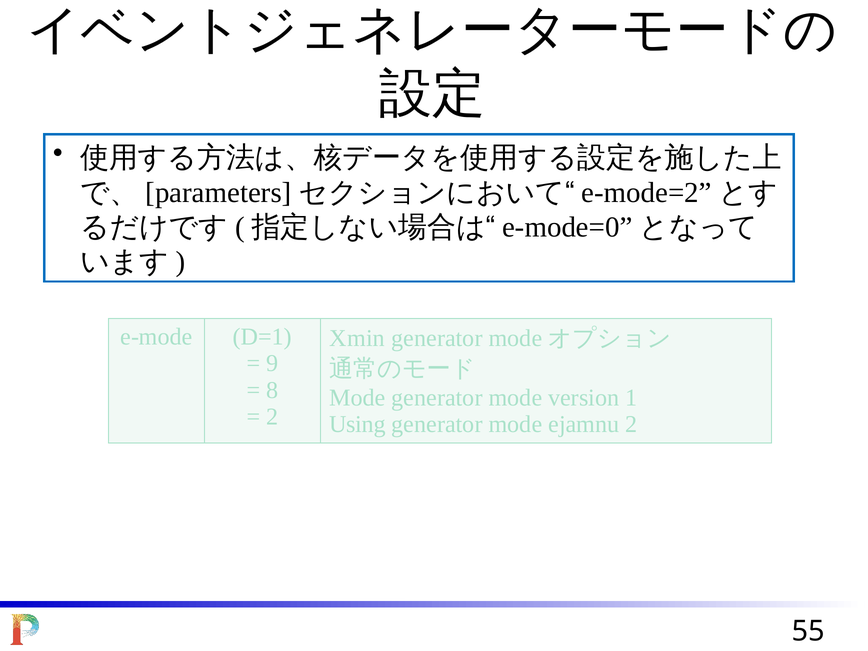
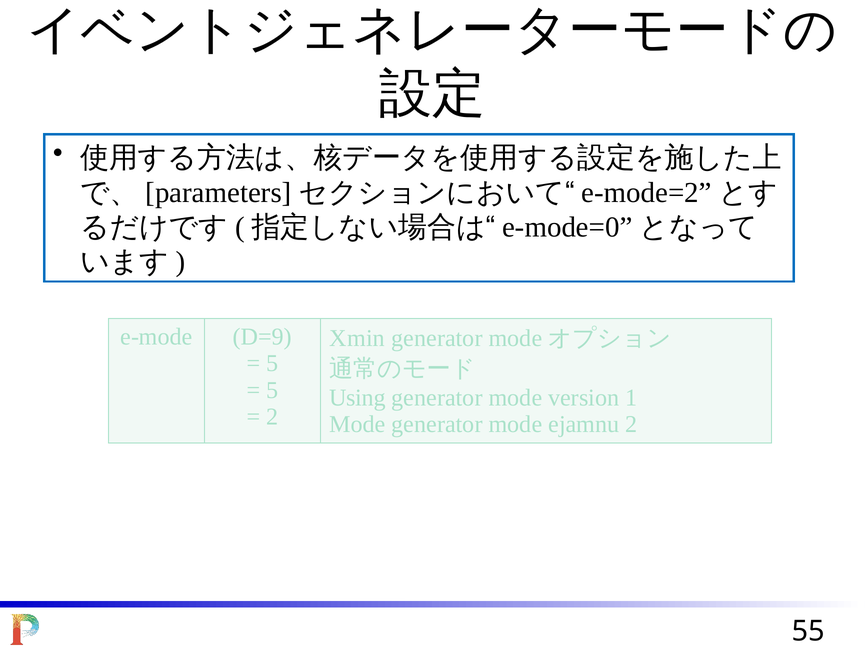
D=1: D=1 -> D=9 (262, 337)
9: 9 -> 5 (272, 363)
8: 8 -> 5 (272, 390)
Mode: Mode -> Using (357, 398)
Using: Using -> Mode (357, 424)
